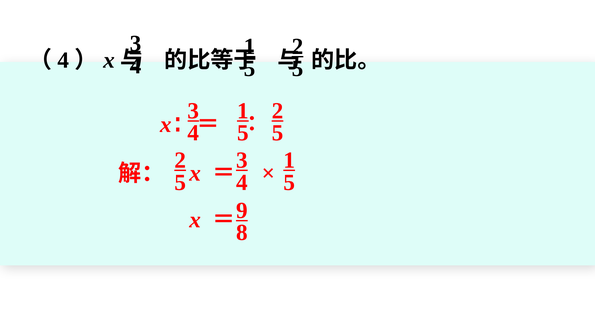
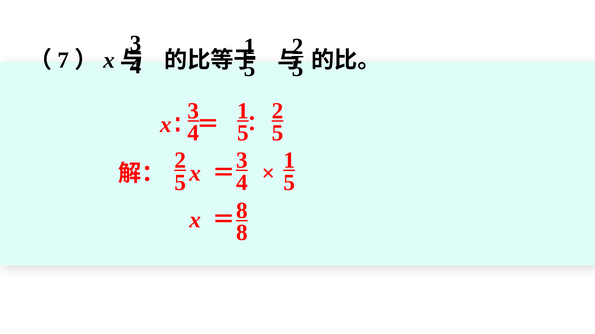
4: 4 -> 7 (63, 60)
9: 9 -> 8 (242, 211)
